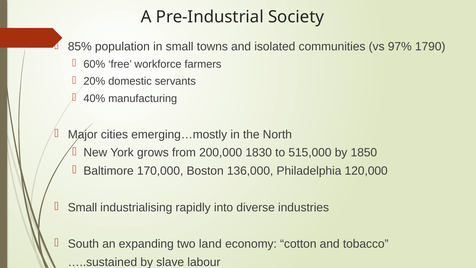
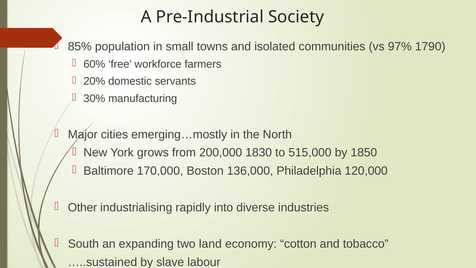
40%: 40% -> 30% (94, 98)
Small: Small -> Other (82, 207)
